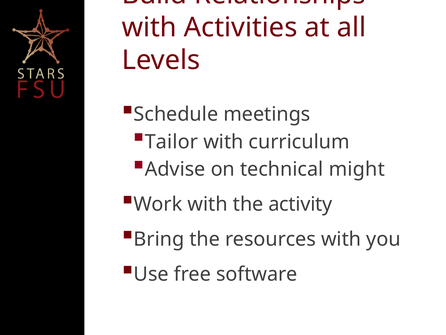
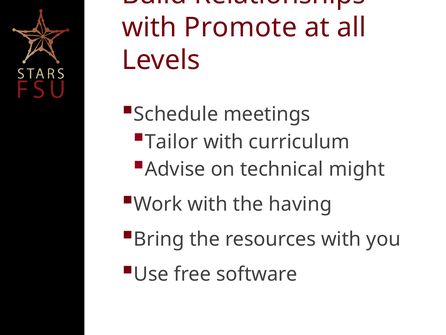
Activities: Activities -> Promote (241, 27)
activity: activity -> having (300, 204)
